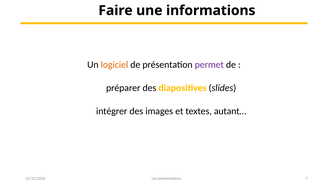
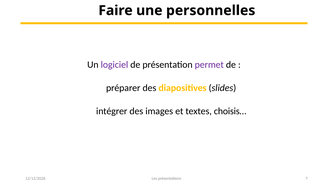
informations: informations -> personnelles (211, 11)
logiciel colour: orange -> purple (114, 65)
autant…: autant… -> choisis… (230, 111)
